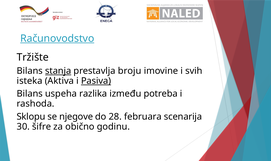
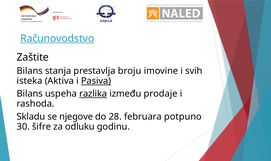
Tržište: Tržište -> Zaštite (33, 57)
stanja underline: present -> none (58, 71)
razlika underline: none -> present (93, 94)
potreba: potreba -> prodaje (161, 94)
Sklopu: Sklopu -> Skladu (31, 117)
scenarija: scenarija -> potpuno (183, 117)
obično: obično -> odluku (80, 127)
